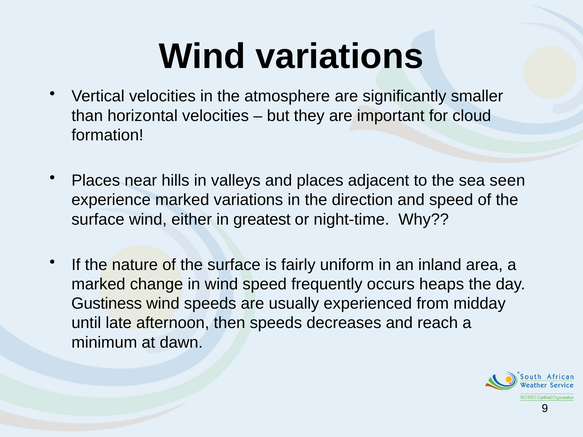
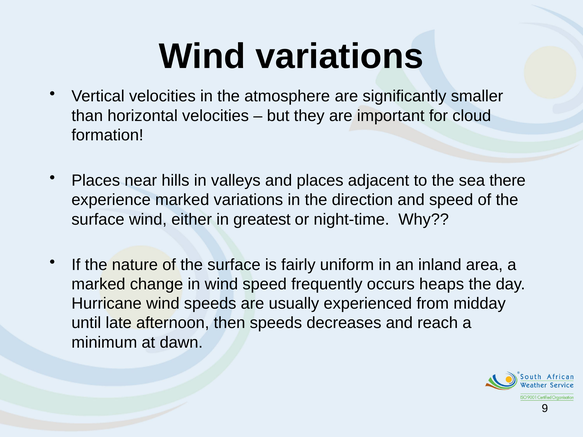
seen: seen -> there (508, 181)
Gustiness: Gustiness -> Hurricane (107, 304)
